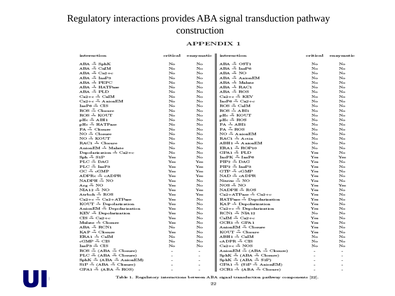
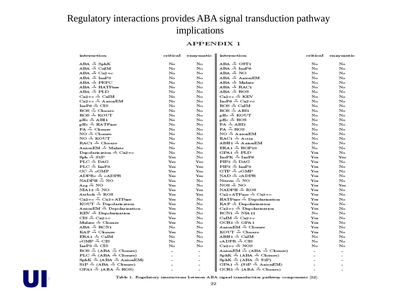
construction: construction -> implications (200, 30)
